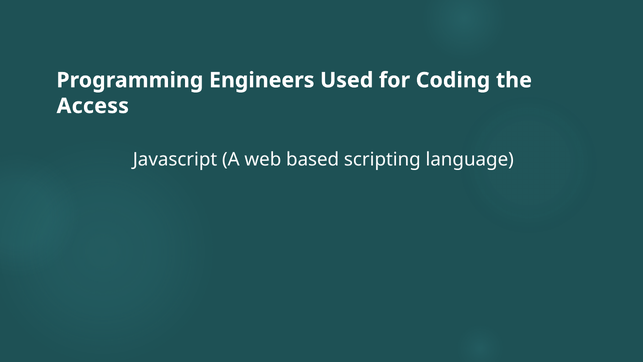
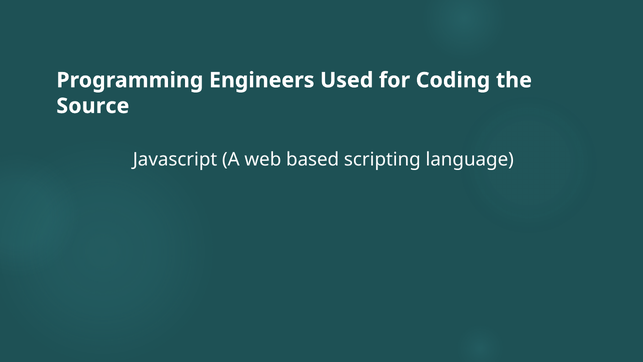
Access: Access -> Source (93, 106)
